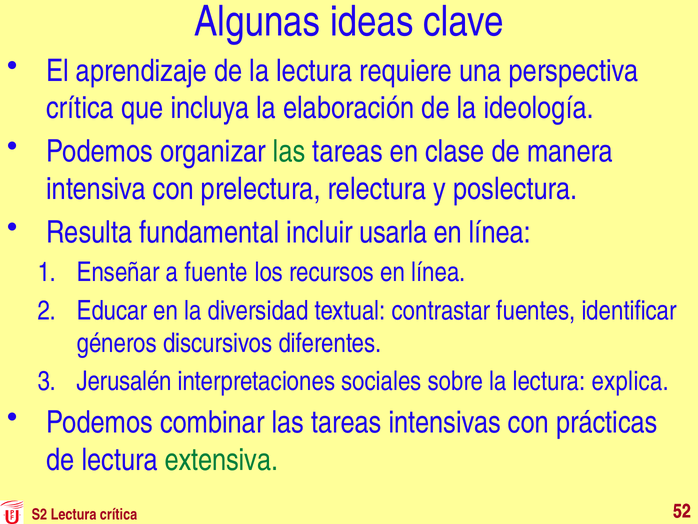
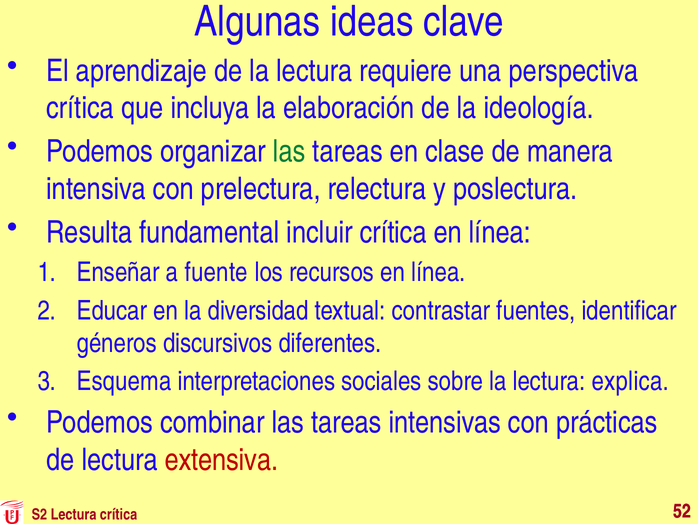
incluir usarla: usarla -> crítica (393, 232)
Jerusalén: Jerusalén -> Esquema (124, 381)
extensiva colour: green -> red (222, 460)
